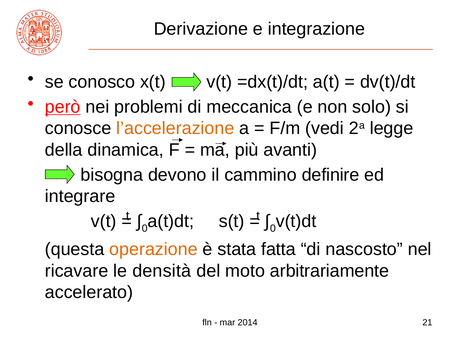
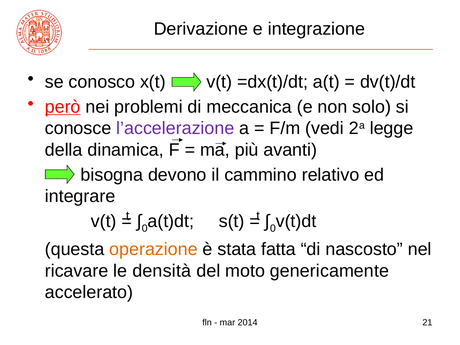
l’accelerazione colour: orange -> purple (175, 128)
definire: definire -> relativo (331, 175)
arbitrariamente: arbitrariamente -> genericamente (329, 271)
